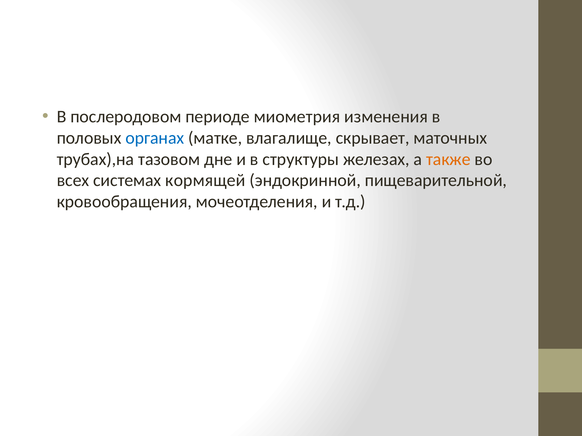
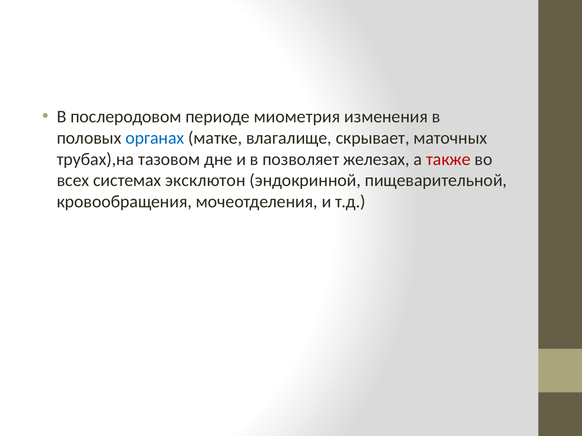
структуры: структуры -> позволяет (301, 159)
также colour: orange -> red (448, 159)
кормящей: кормящей -> эксклютон (205, 181)
